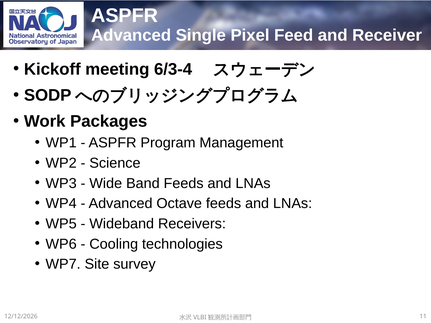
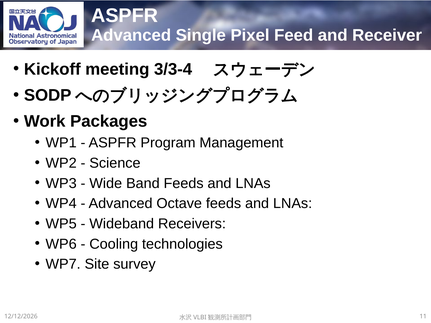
6/3-4: 6/3-4 -> 3/3-4 (173, 69)
